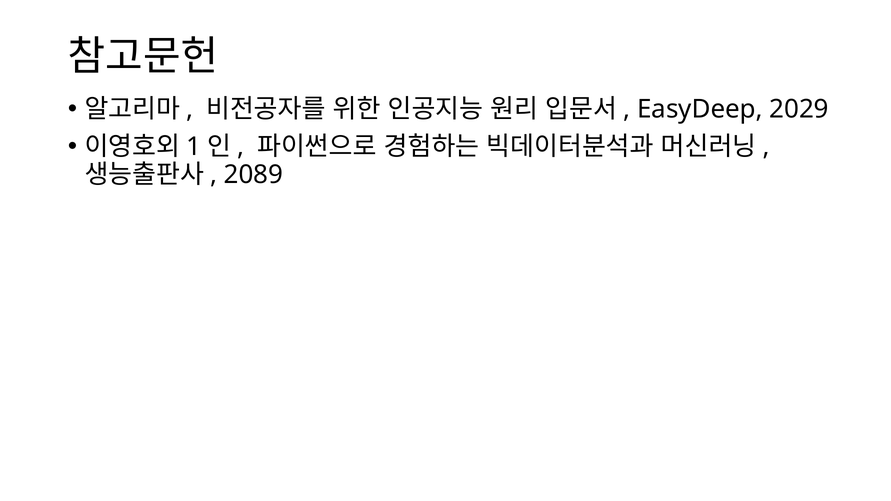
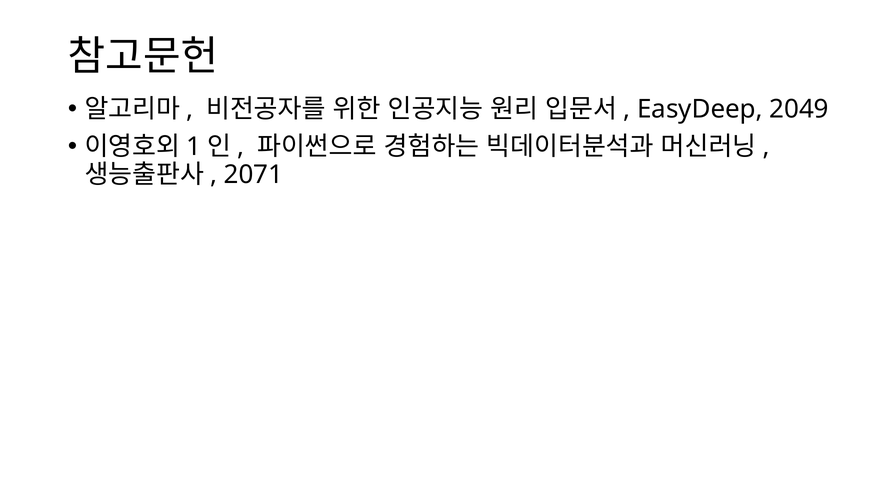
2029: 2029 -> 2049 (799, 109)
2089: 2089 -> 2071 (253, 175)
